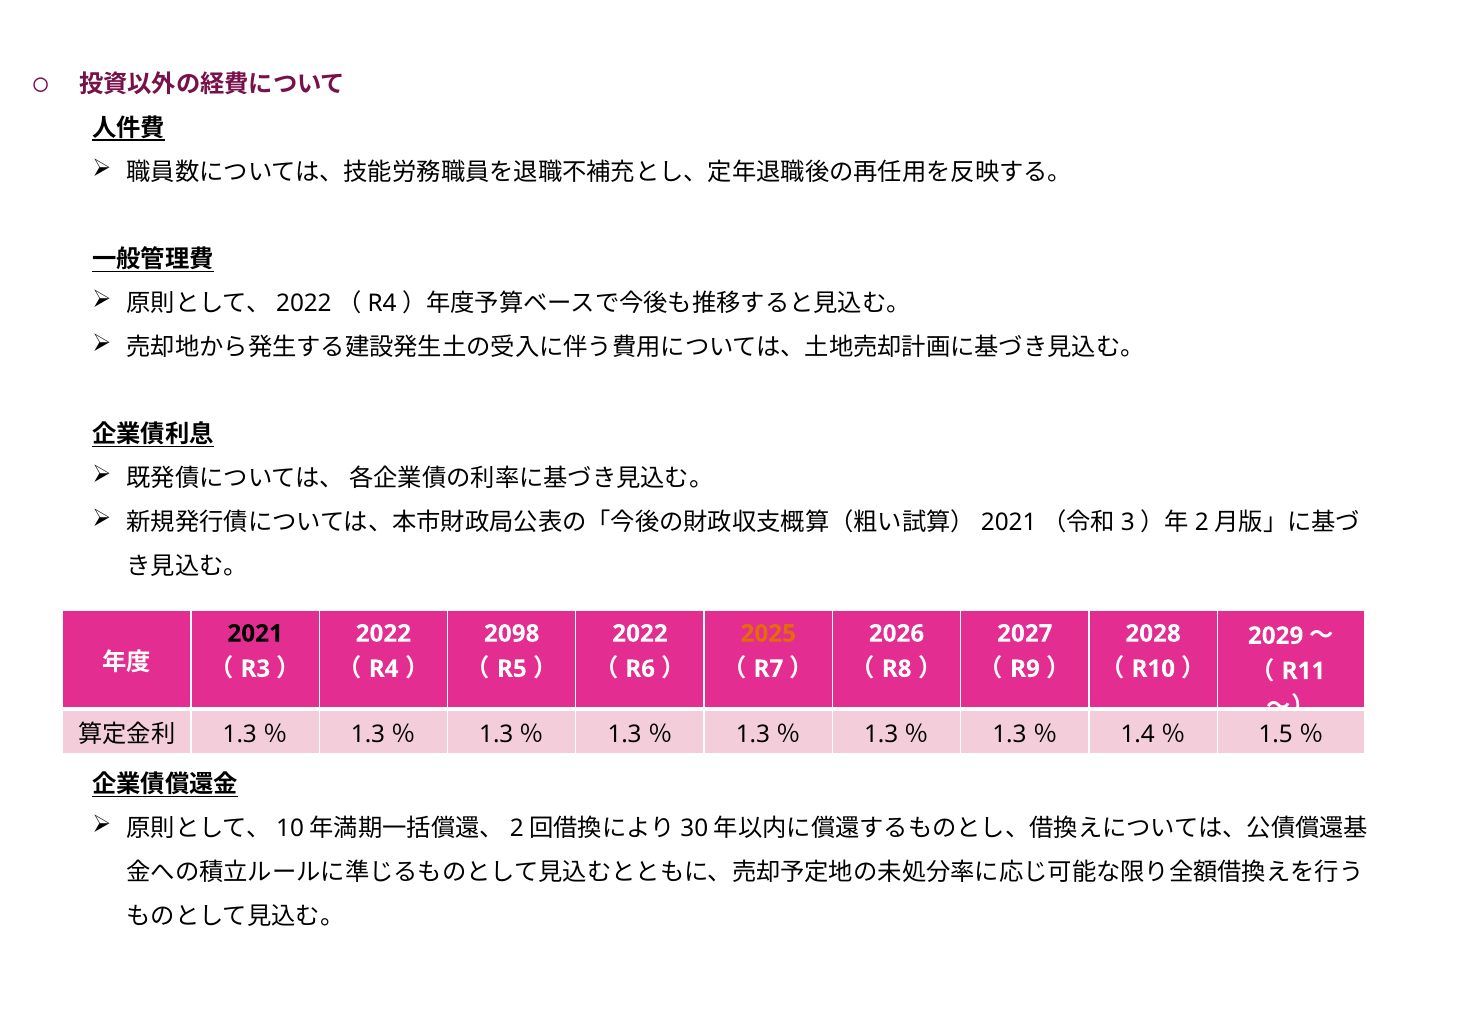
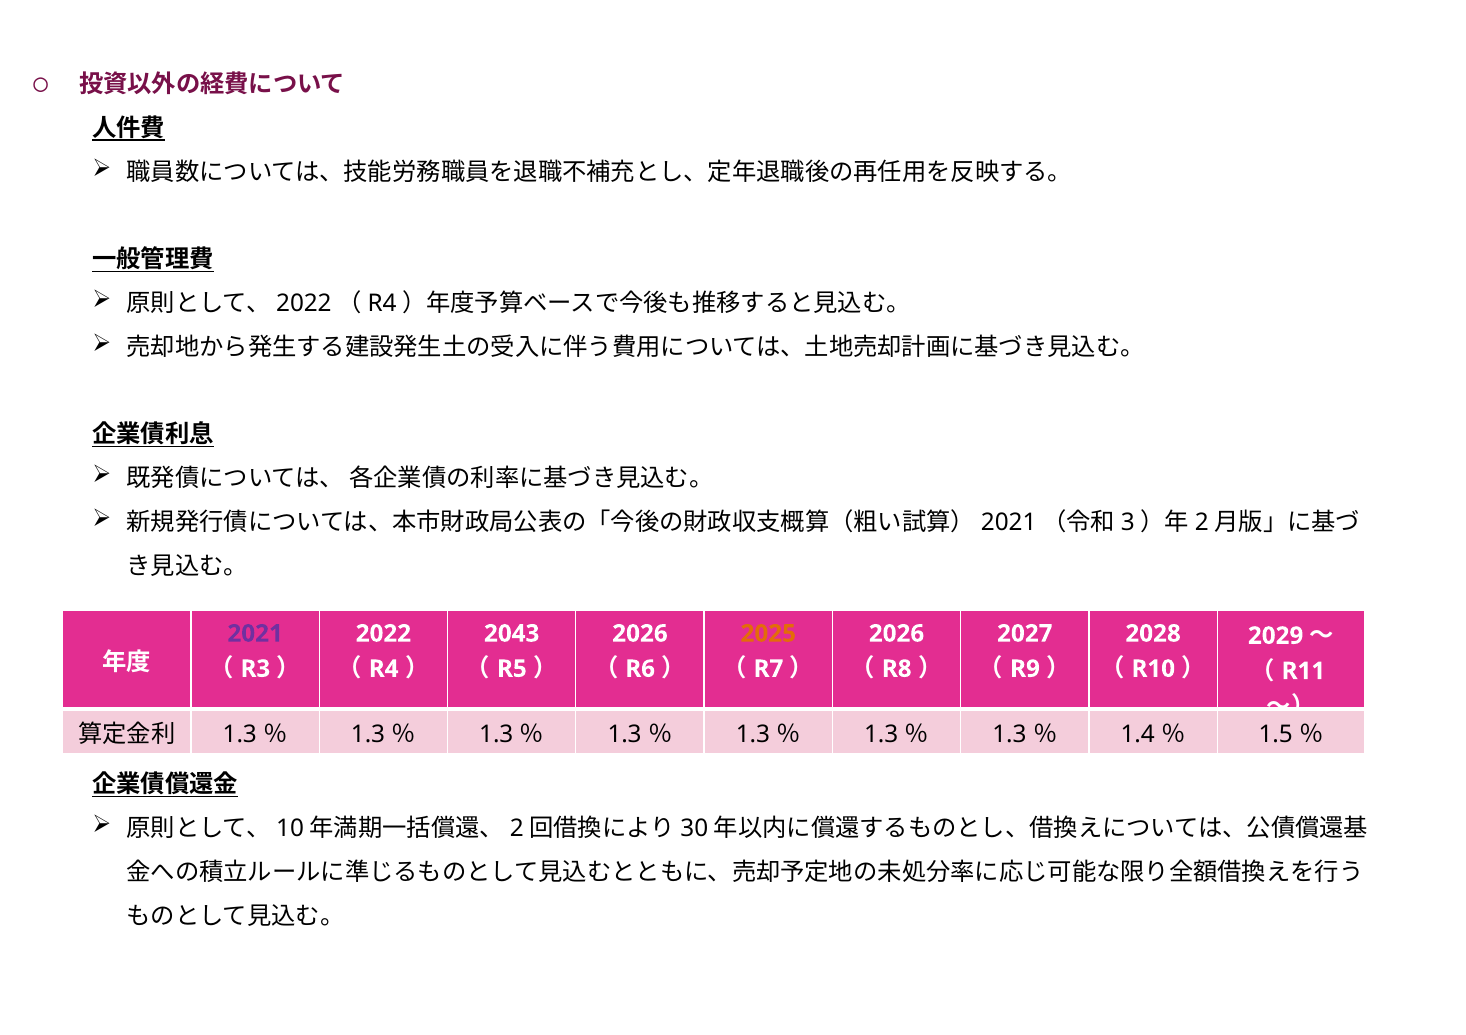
2021 colour: black -> purple (255, 634)
2098: 2098 -> 2043 (512, 634)
2022: 2022 -> 2026 (640, 634)
